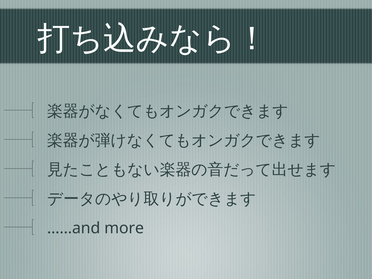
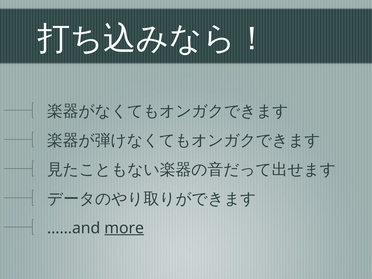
more underline: none -> present (124, 228)
